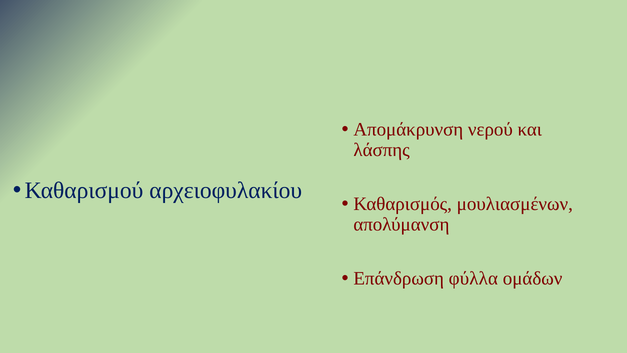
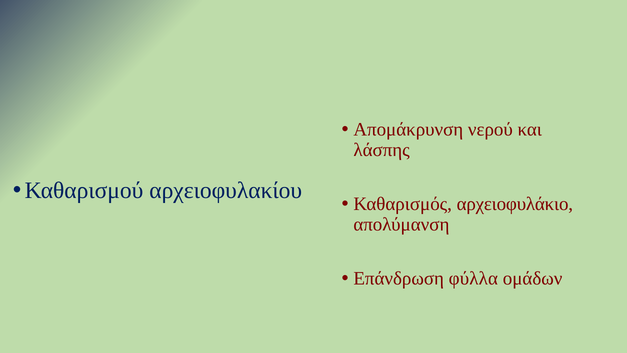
μουλιασμένων: μουλιασμένων -> αρχειοφυλάκιο (515, 204)
